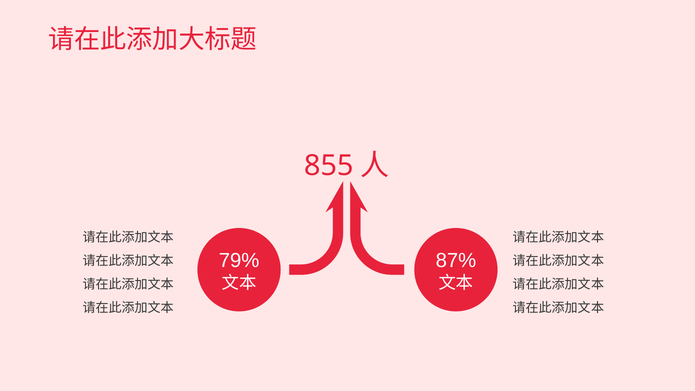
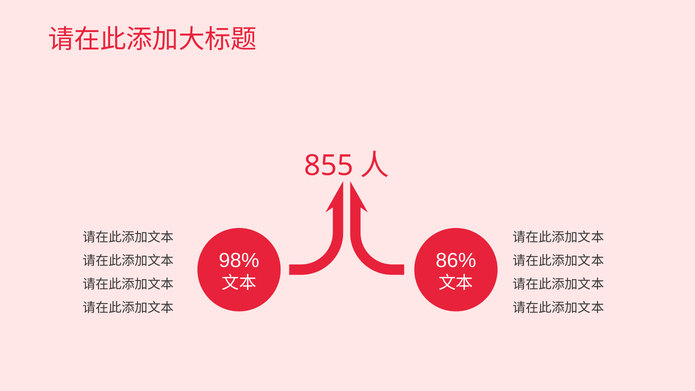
79%: 79% -> 98% (239, 261)
87%: 87% -> 86% (456, 261)
